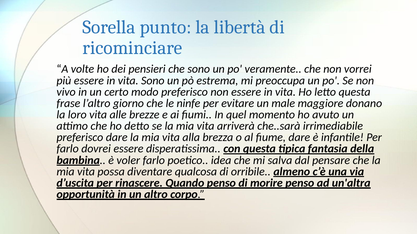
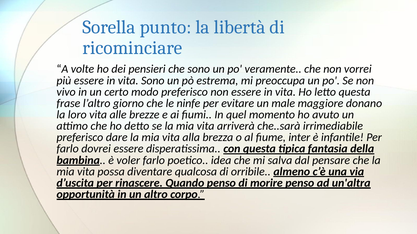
fiume dare: dare -> inter (299, 138)
